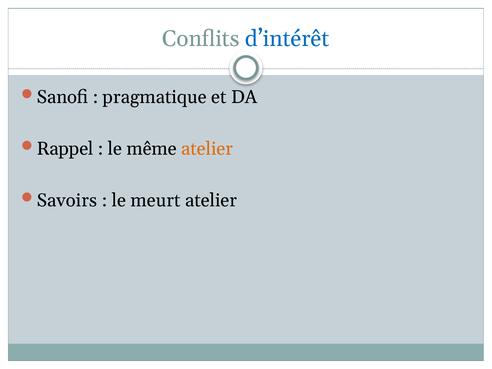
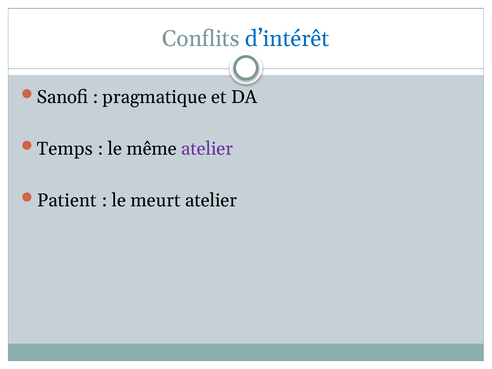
Rappel: Rappel -> Temps (65, 149)
atelier colour: orange -> purple (207, 149)
Savoirs: Savoirs -> Patient (67, 200)
